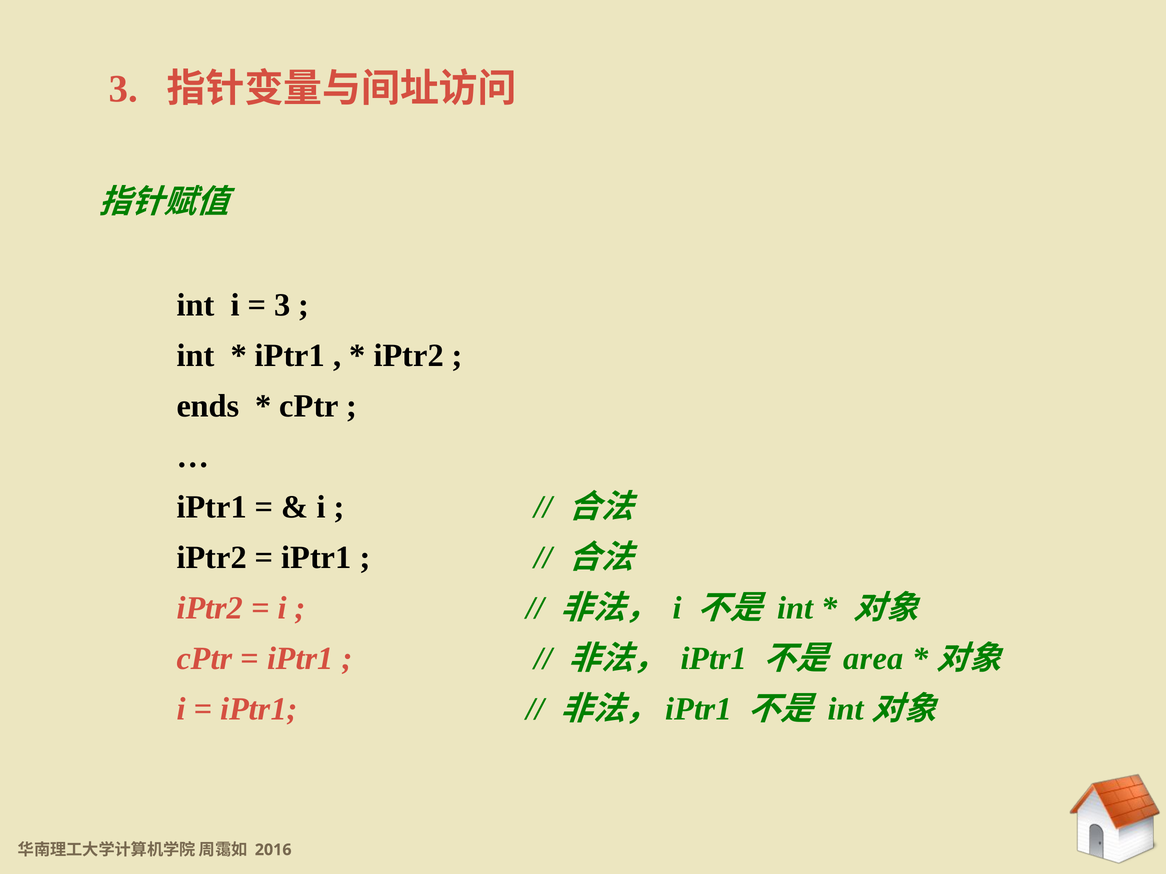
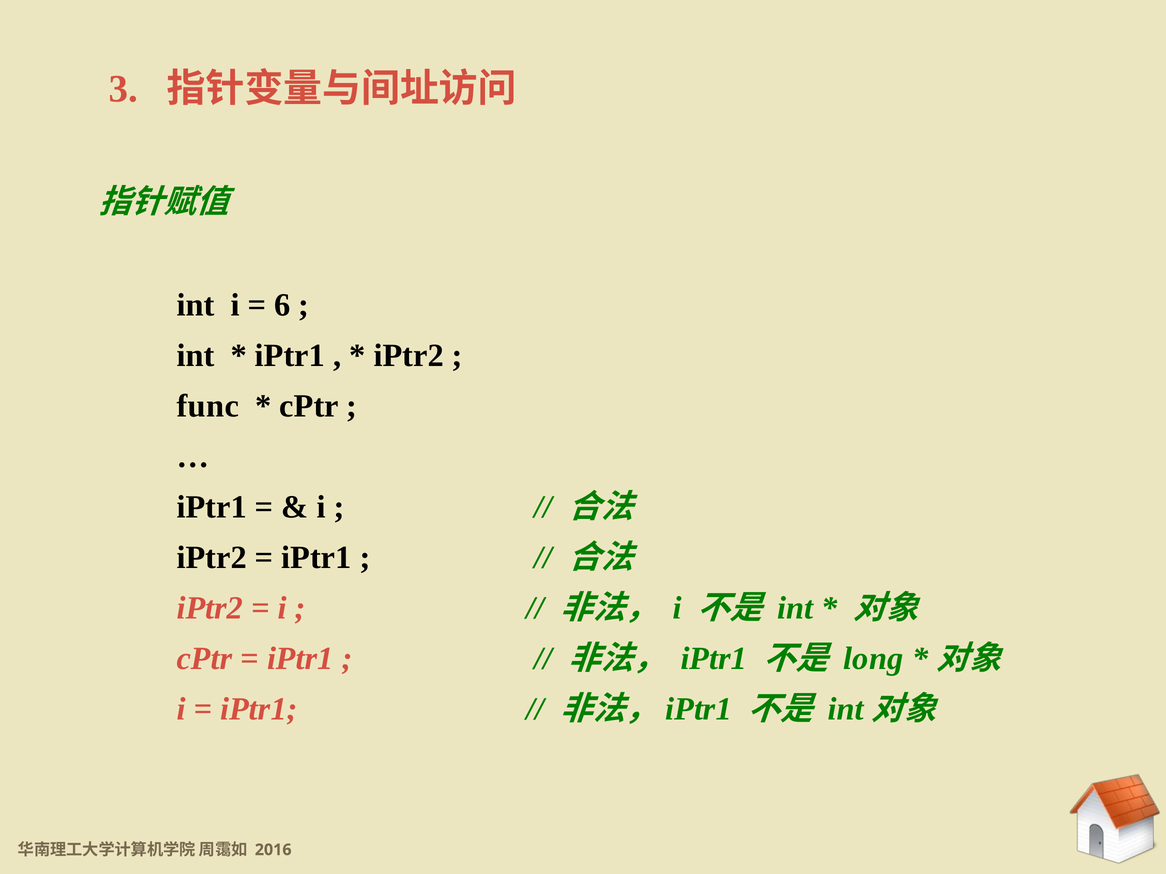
3: 3 -> 6 (282, 305)
ends: ends -> func (208, 406)
area: area -> long (873, 659)
